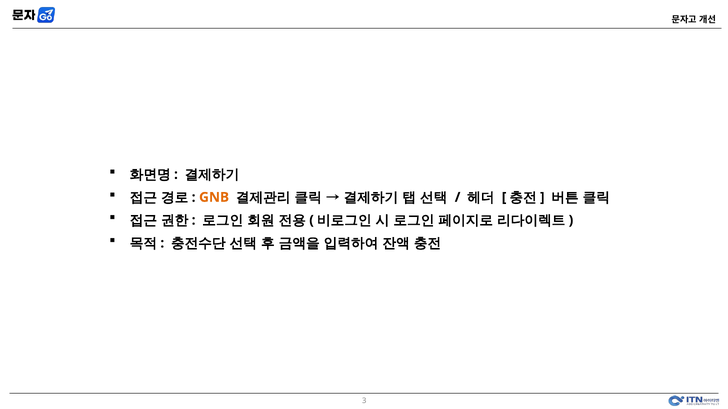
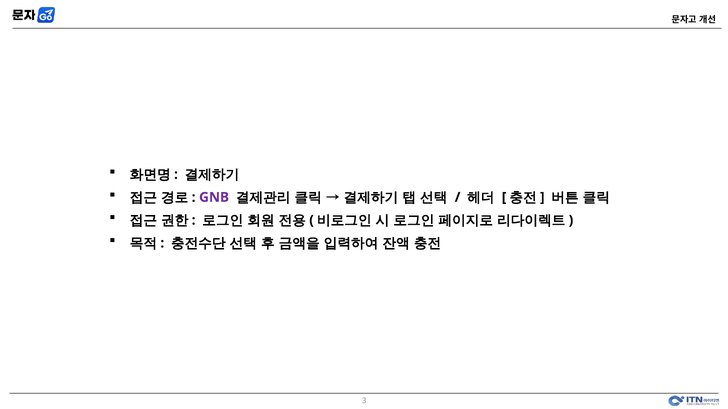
GNB colour: orange -> purple (214, 198)
